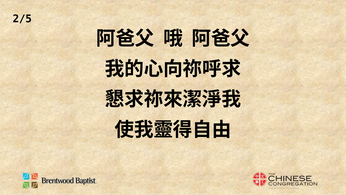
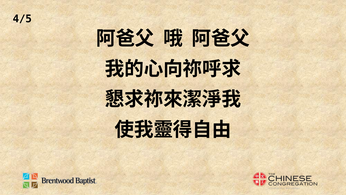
2/5: 2/5 -> 4/5 (22, 19)
